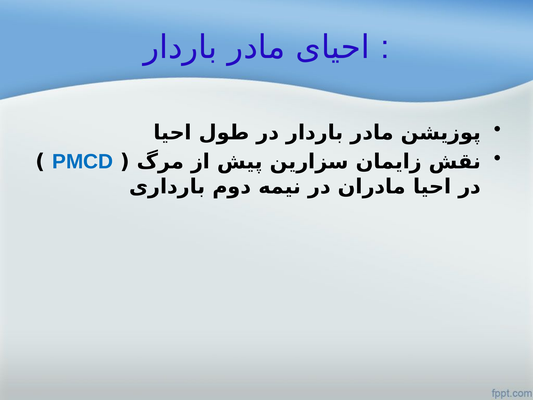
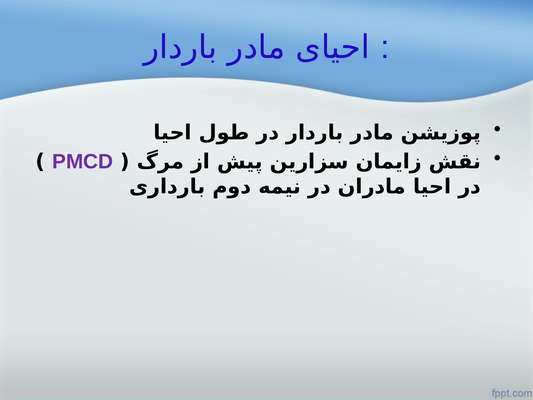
PMCD colour: blue -> purple (83, 162)
